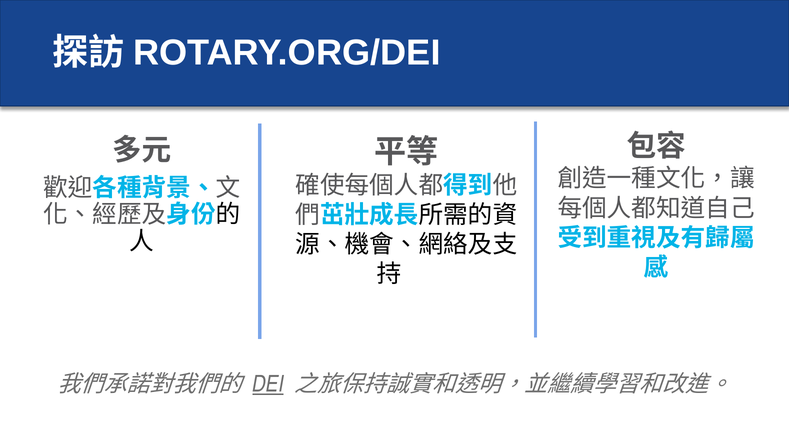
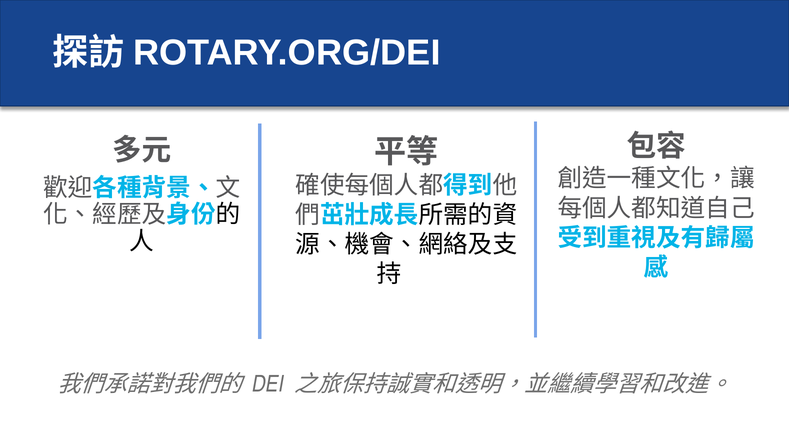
DEI underline: present -> none (268, 384)
